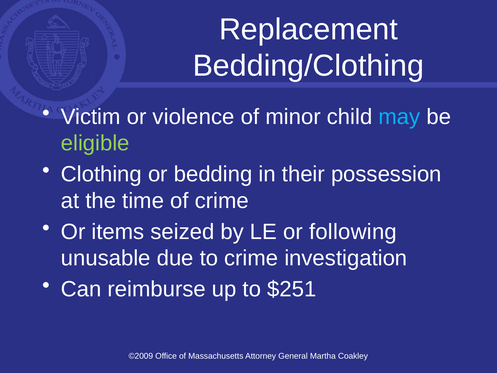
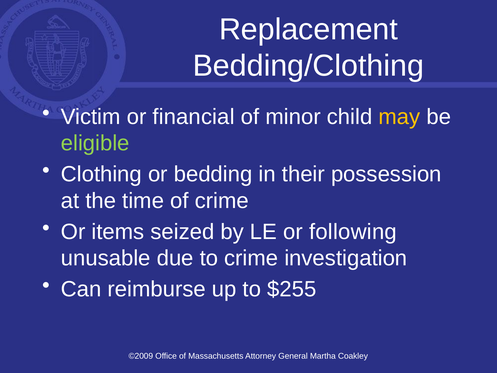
violence: violence -> financial (194, 117)
may colour: light blue -> yellow (399, 117)
$251: $251 -> $255 (292, 289)
